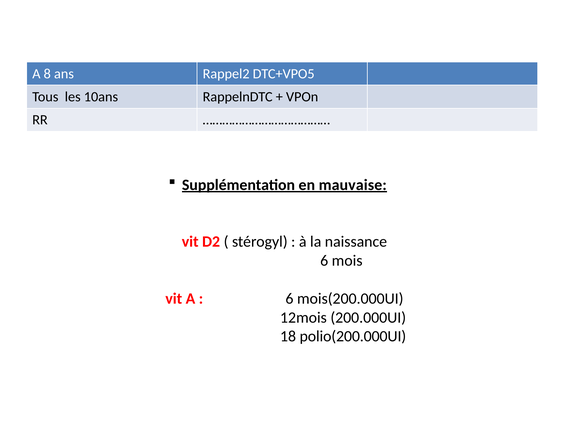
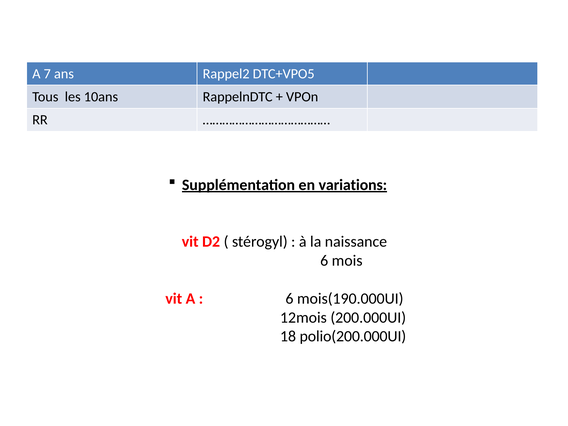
8: 8 -> 7 (47, 74)
mauvaise: mauvaise -> variations (353, 185)
mois(200.000UI: mois(200.000UI -> mois(190.000UI (350, 299)
